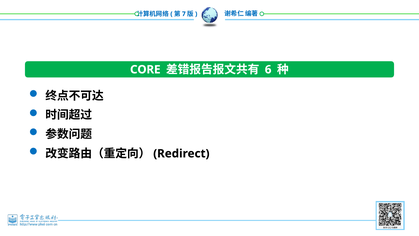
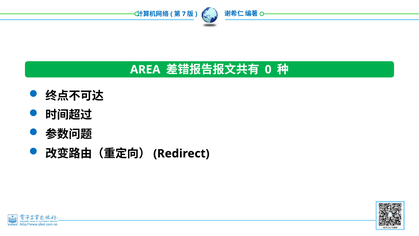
CORE: CORE -> AREA (145, 69)
6: 6 -> 0 (268, 69)
